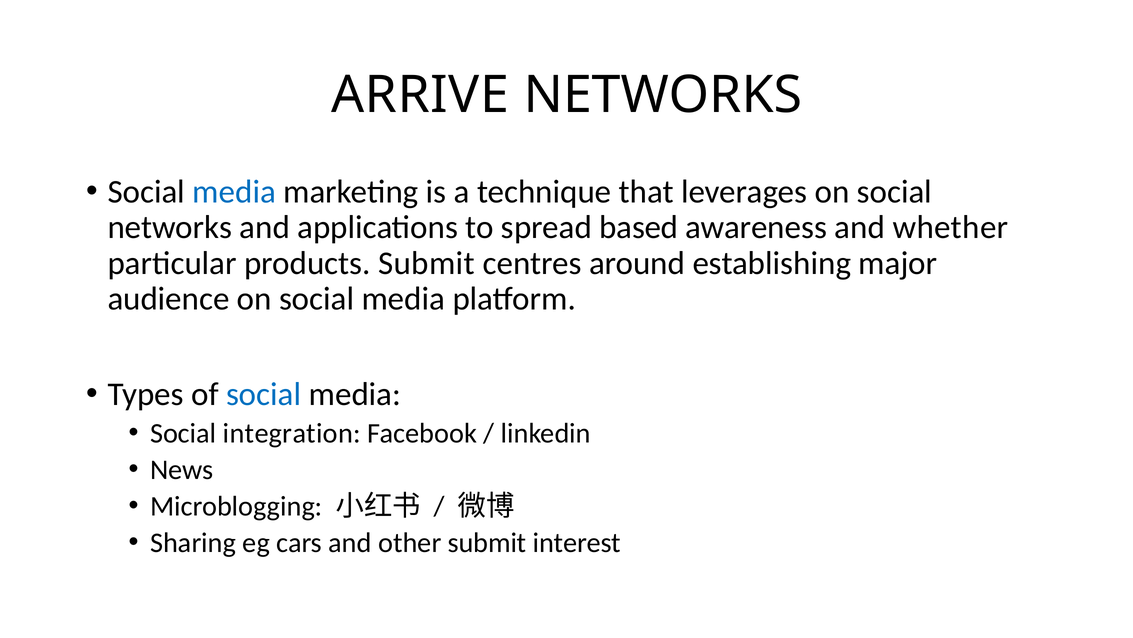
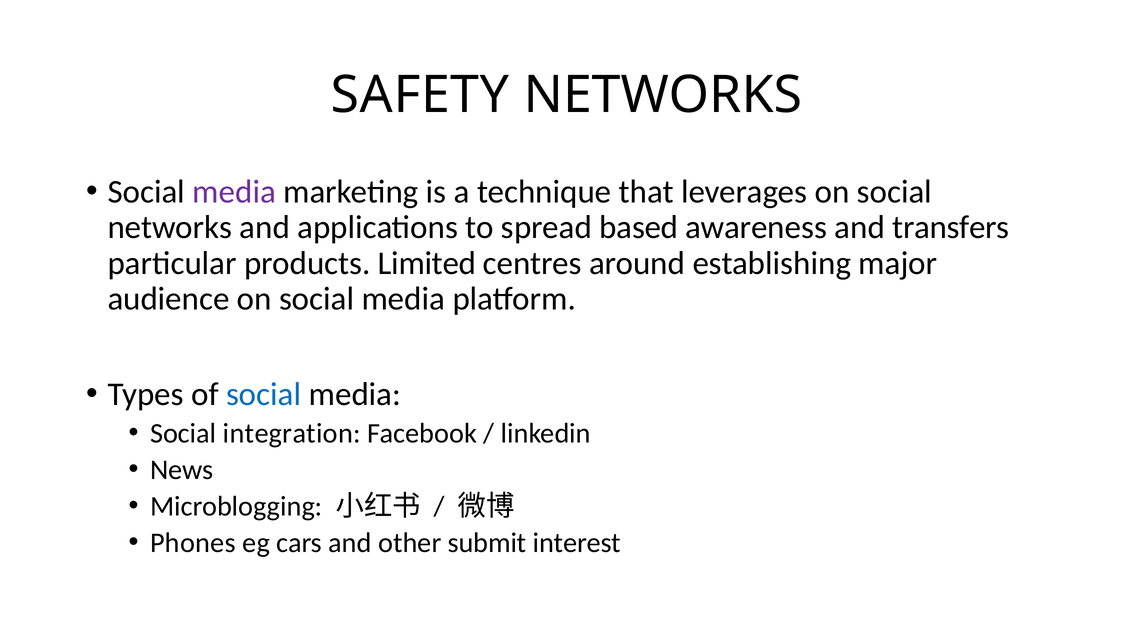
ARRIVE: ARRIVE -> SAFETY (420, 95)
media colour: blue -> purple (234, 192)
whether: whether -> transfers (951, 227)
products Submit: Submit -> Limited (427, 263)
Sharing: Sharing -> Phones (193, 542)
